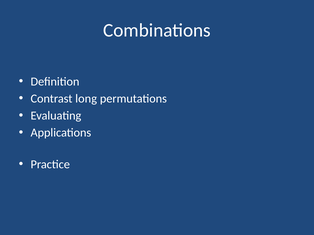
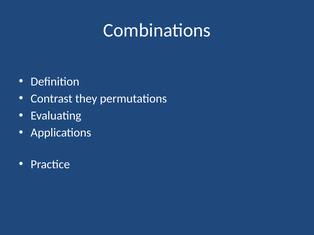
long: long -> they (86, 99)
